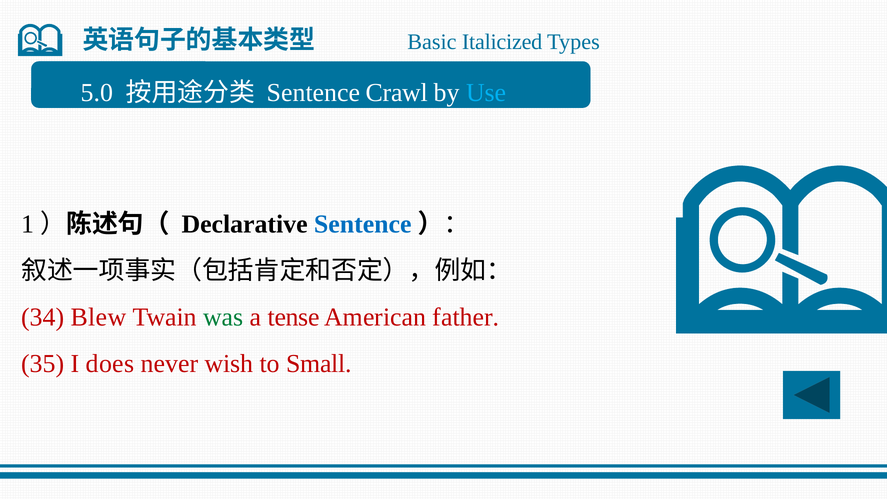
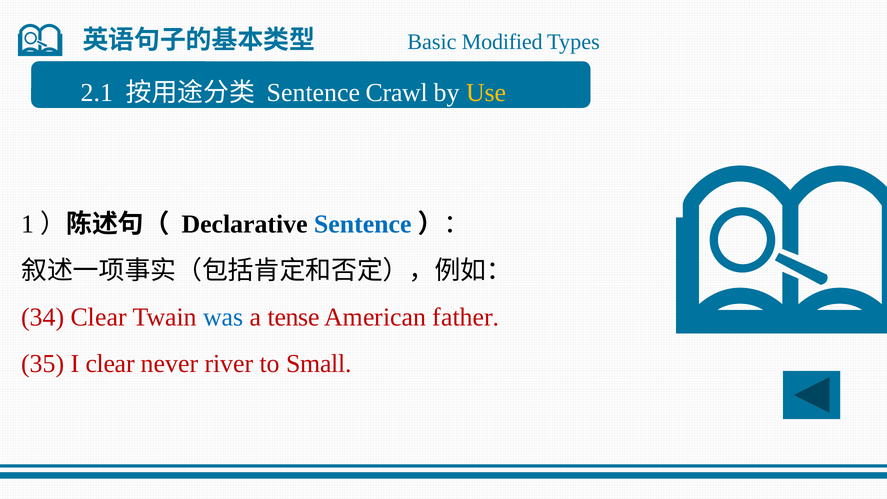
Italicized: Italicized -> Modified (502, 42)
5.0: 5.0 -> 2.1 (97, 93)
Use colour: light blue -> yellow (486, 93)
34 Blew: Blew -> Clear (99, 317)
was colour: green -> blue (223, 317)
I does: does -> clear (110, 364)
wish: wish -> river (229, 364)
